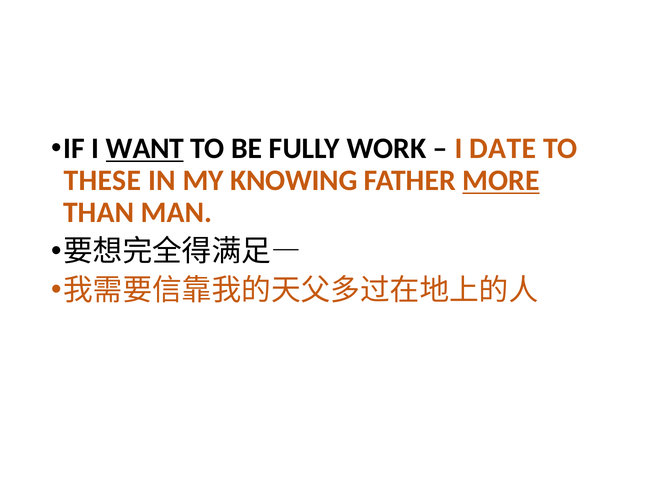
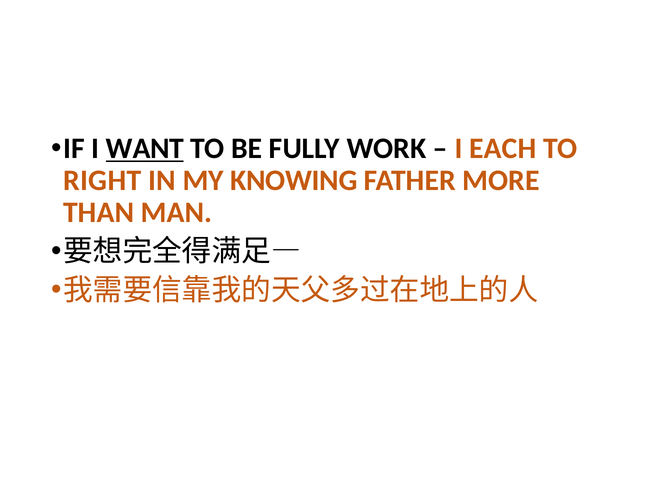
DATE: DATE -> EACH (503, 148)
THESE: THESE -> RIGHT (102, 181)
MORE underline: present -> none (501, 181)
